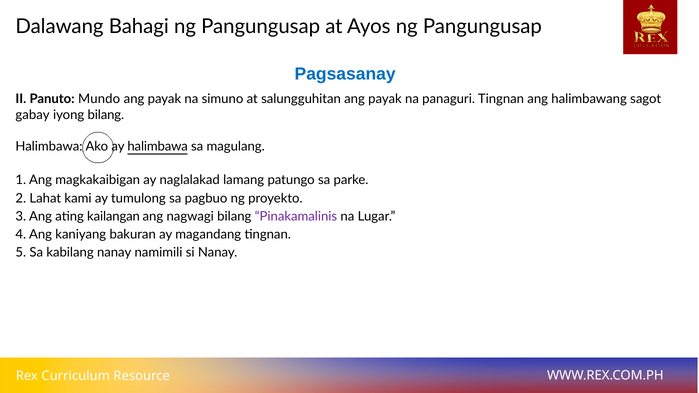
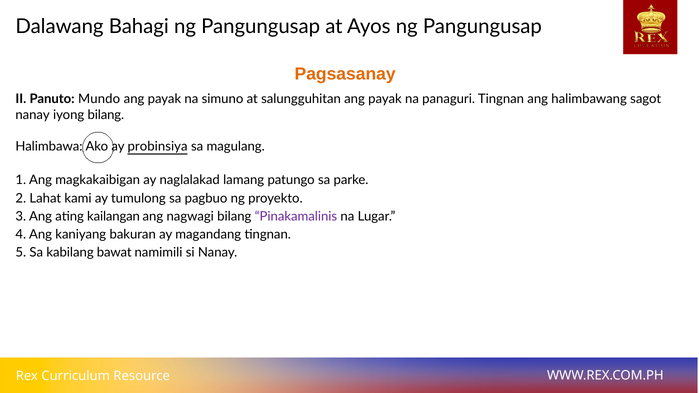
Pagsasanay colour: blue -> orange (345, 74)
gabay: gabay -> nanay (33, 115)
ay halimbawa: halimbawa -> probinsiya (158, 146)
kabilang nanay: nanay -> bawat (114, 253)
